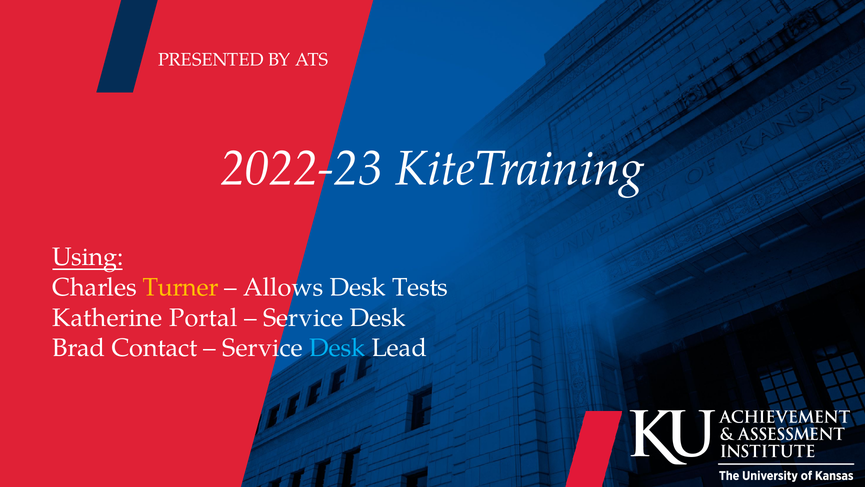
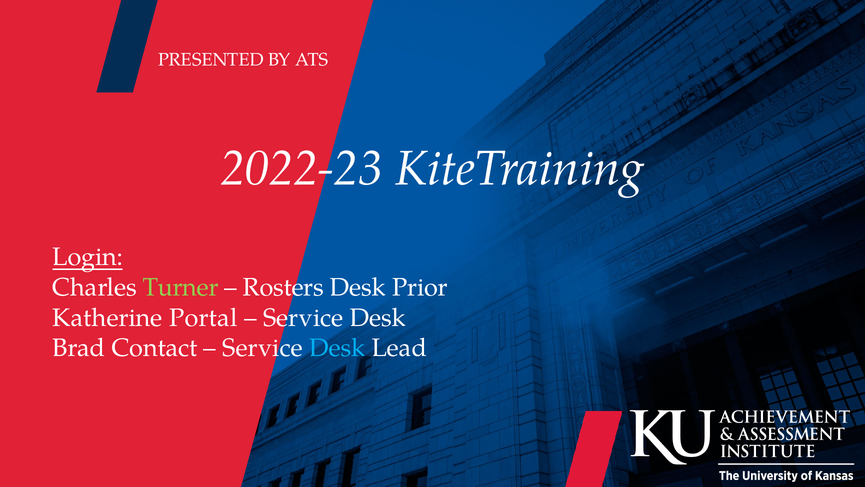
Using: Using -> Login (88, 257)
Turner colour: yellow -> light green (181, 287)
Allows: Allows -> Rosters (283, 287)
Tests: Tests -> Prior (420, 287)
